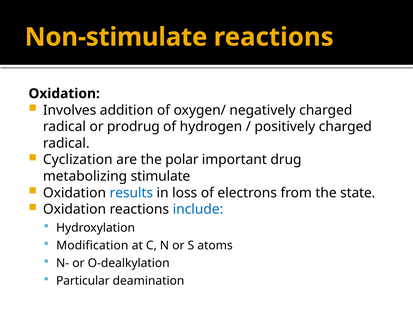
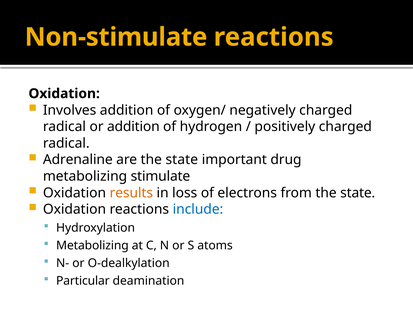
or prodrug: prodrug -> addition (133, 127)
Cyclization: Cyclization -> Adrenaline (78, 160)
are the polar: polar -> state (182, 160)
results colour: blue -> orange (131, 193)
Modification: Modification -> Metabolizing (92, 245)
